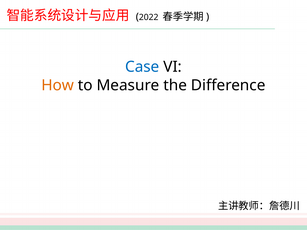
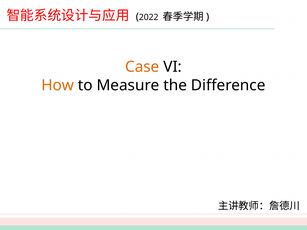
Case colour: blue -> orange (142, 67)
